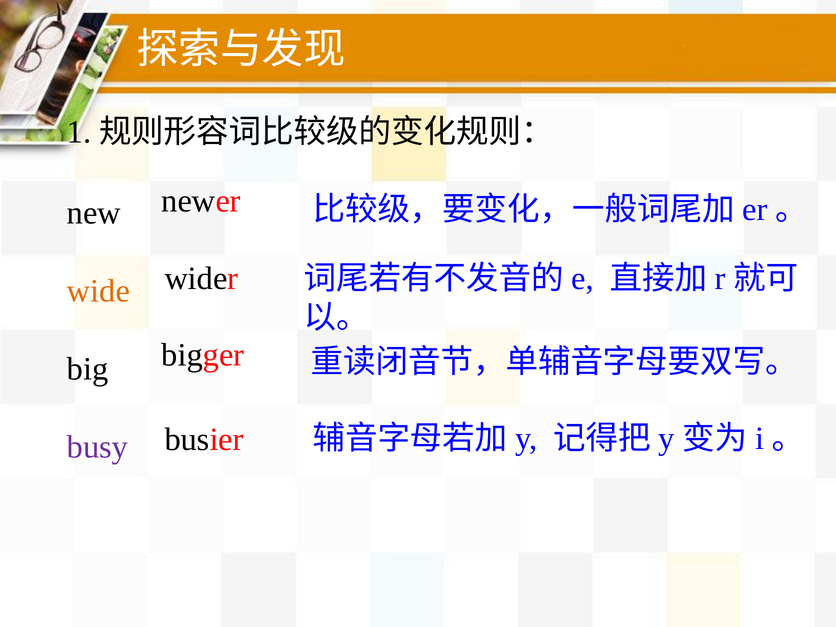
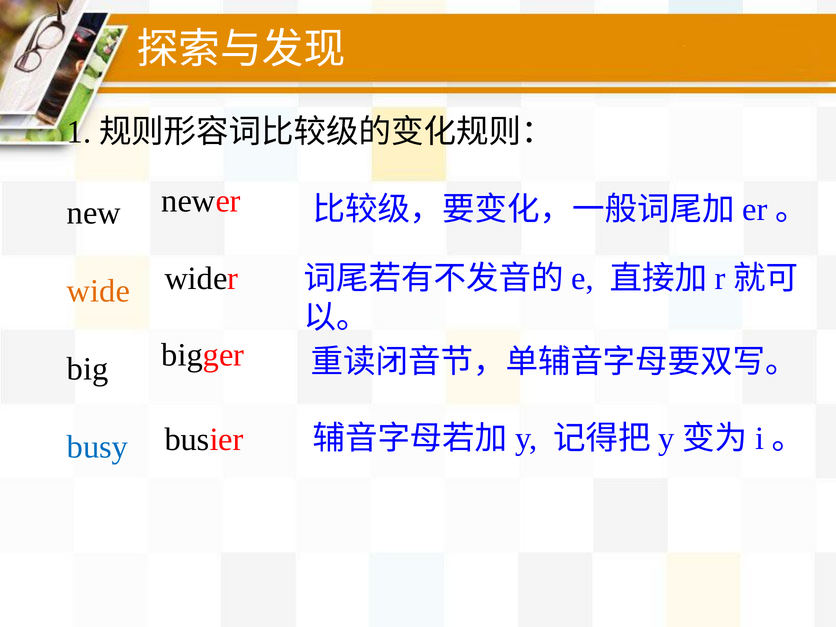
busy colour: purple -> blue (98, 447)
